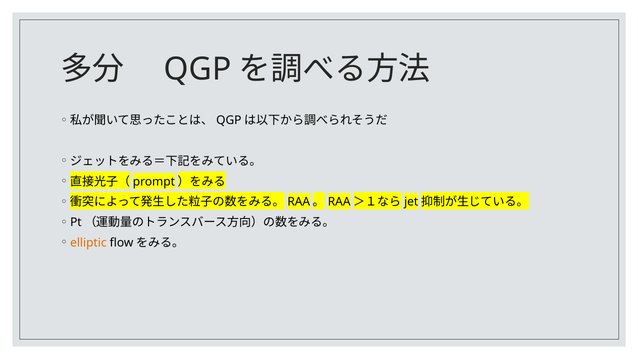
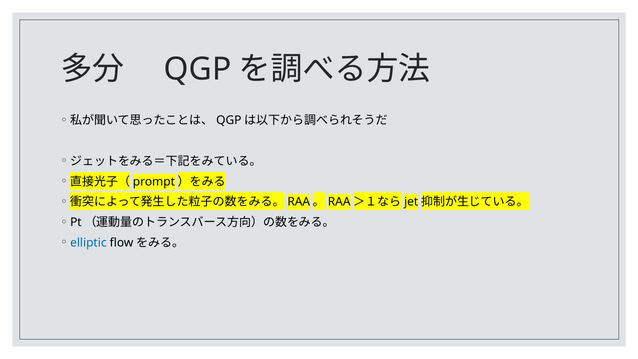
elliptic colour: orange -> blue (88, 243)
